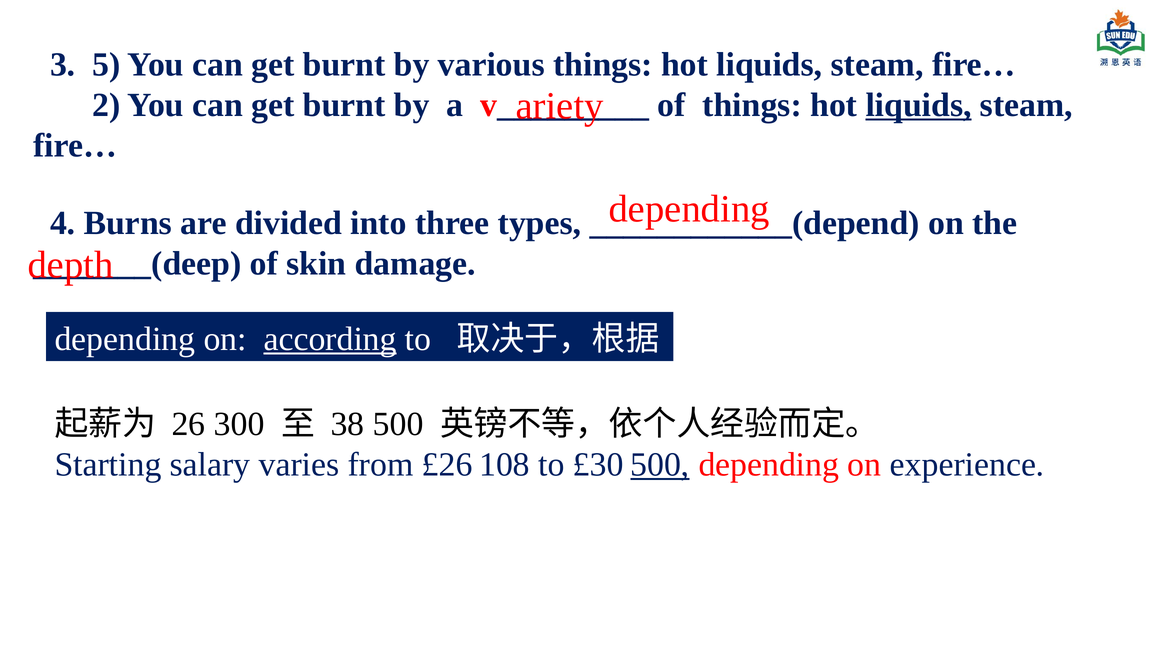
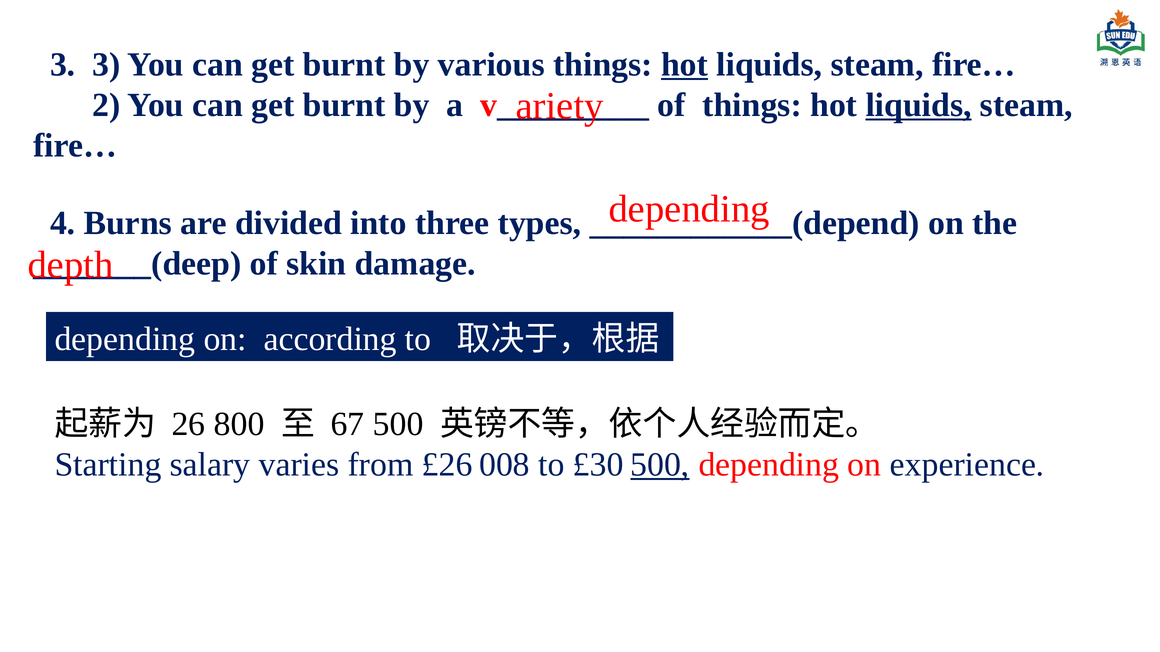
3 5: 5 -> 3 (106, 65)
hot underline: none -> present (685, 65)
according underline: present -> none (330, 339)
300: 300 -> 800 (239, 424)
38: 38 -> 67 (347, 424)
108: 108 -> 008 (505, 465)
